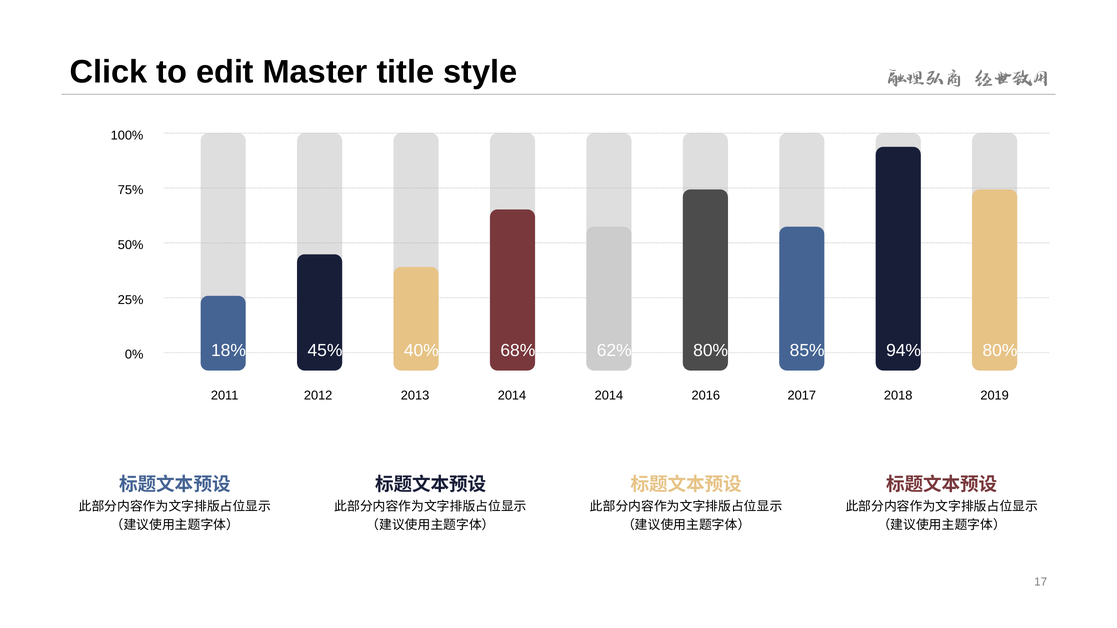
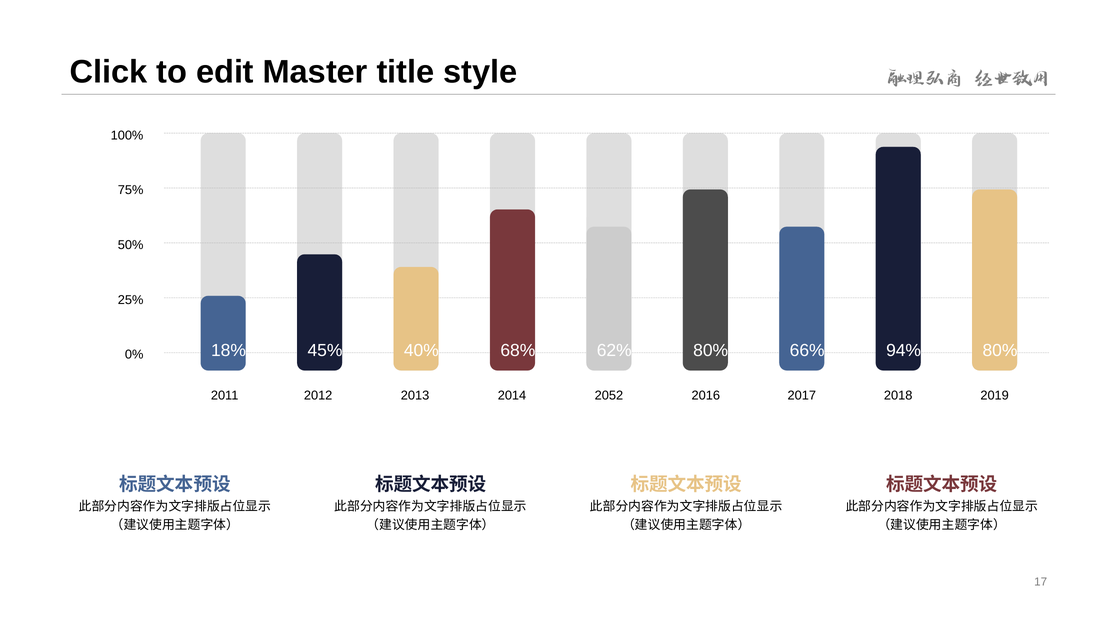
85%: 85% -> 66% (807, 351)
2014: 2014 -> 2052 (609, 396)
